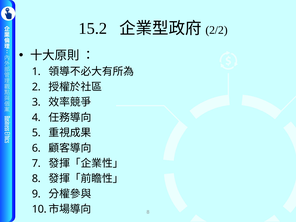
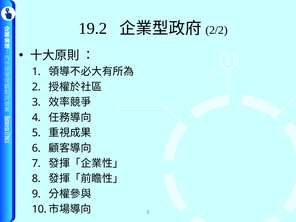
15.2: 15.2 -> 19.2 (93, 29)
